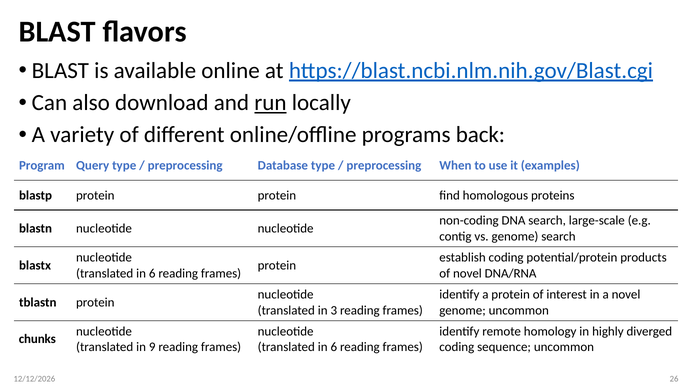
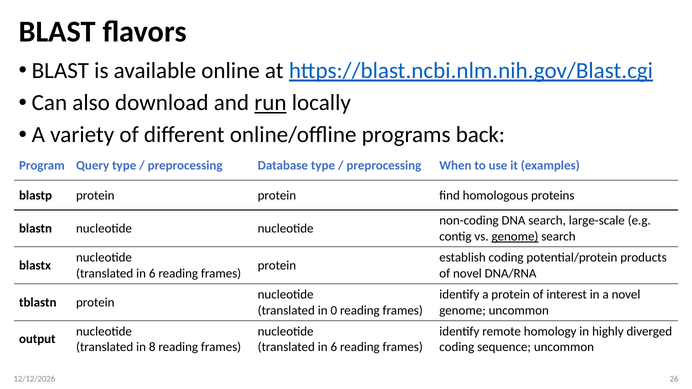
genome underline: none -> present (515, 237)
3: 3 -> 0 (334, 310)
chunks: chunks -> output (37, 339)
9: 9 -> 8 (152, 347)
